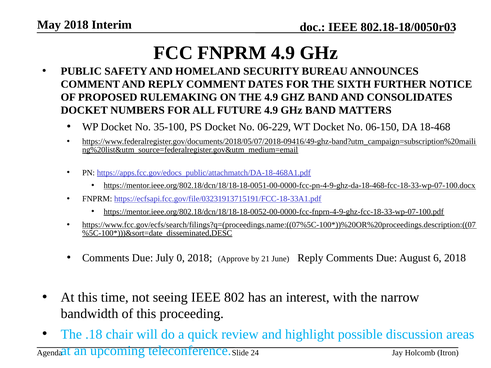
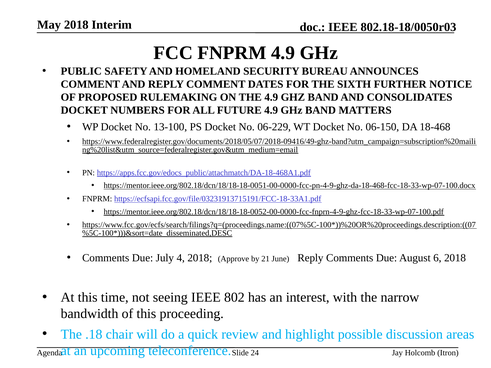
35-100: 35-100 -> 13-100 (170, 127)
0: 0 -> 4 (181, 258)
